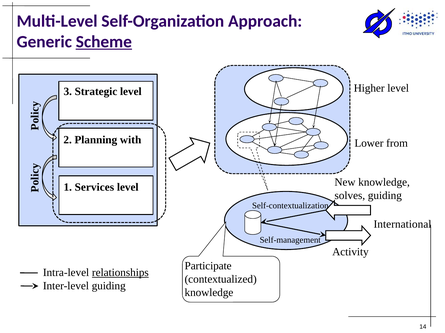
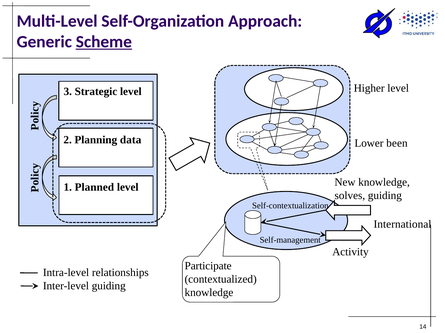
with: with -> data (131, 140)
from: from -> been (397, 143)
Services: Services -> Planned (94, 188)
relationships underline: present -> none (120, 273)
